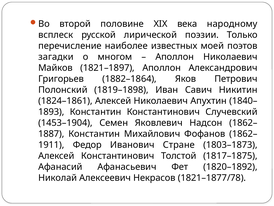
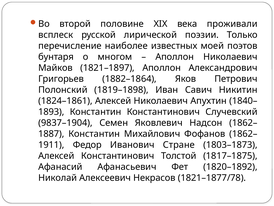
народному: народному -> проживали (232, 24)
загадки: загадки -> бунтаря (56, 57)
1453–1904: 1453–1904 -> 9837–1904 (65, 123)
